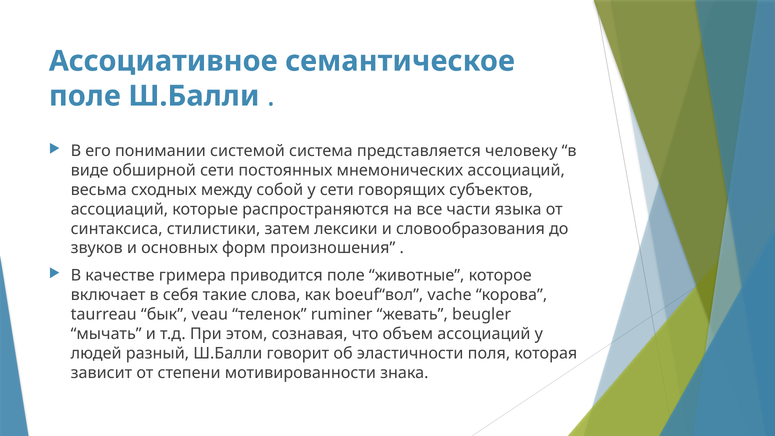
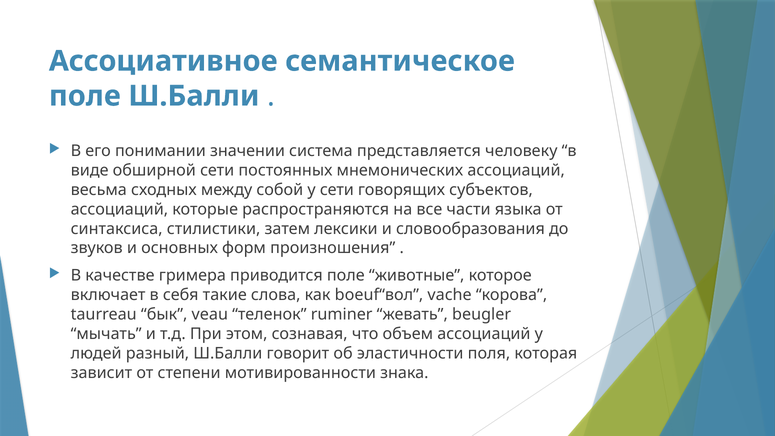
системой: системой -> значении (247, 151)
